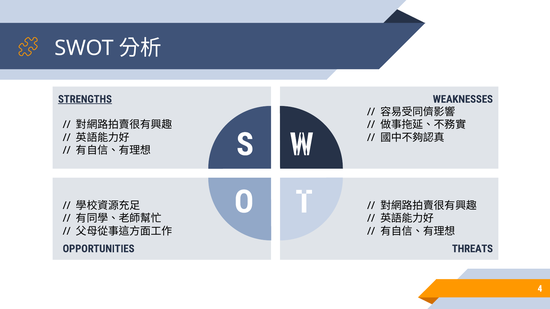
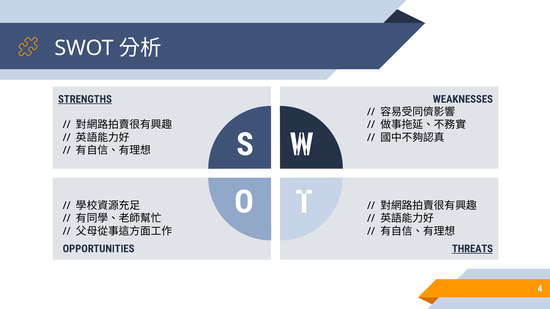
THREATS underline: none -> present (472, 249)
